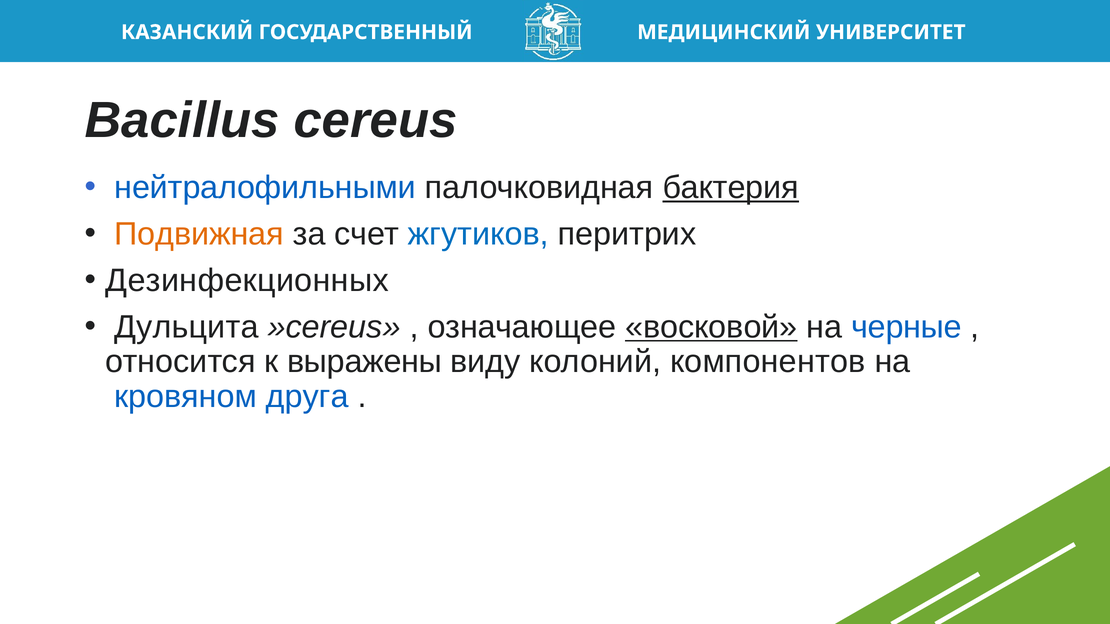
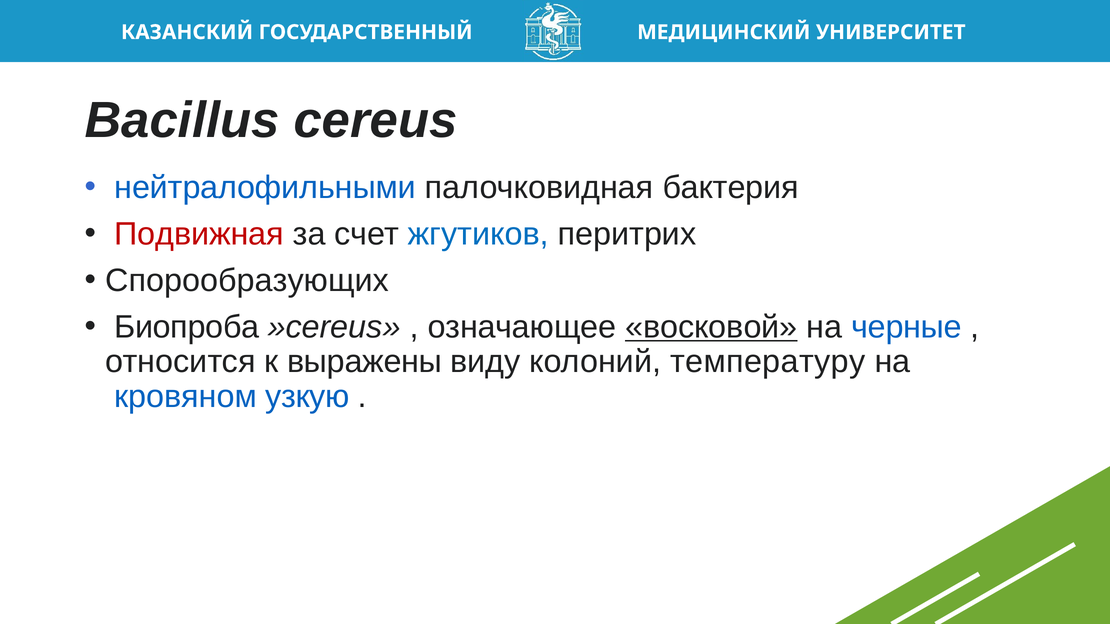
бактерия underline: present -> none (731, 188)
Подвижная colour: orange -> red (199, 234)
Дезинфекционных: Дезинфекционных -> Спорообразующих (247, 281)
Дульцита: Дульцита -> Биопроба (187, 327)
компонентов: компонентов -> температуру (768, 362)
друга: друга -> узкую (307, 397)
